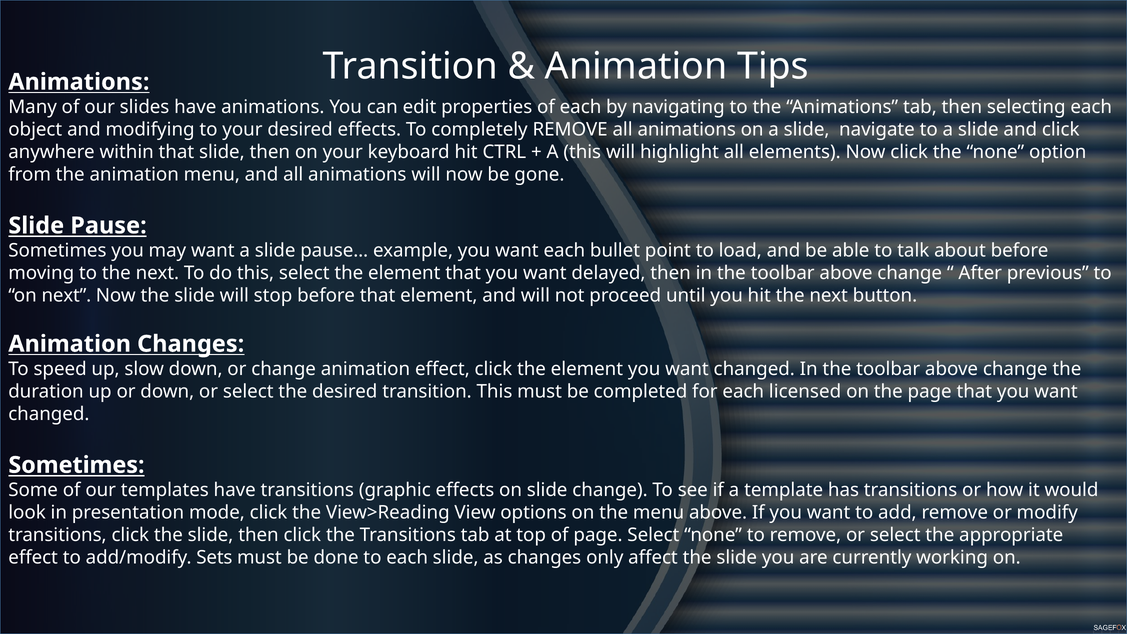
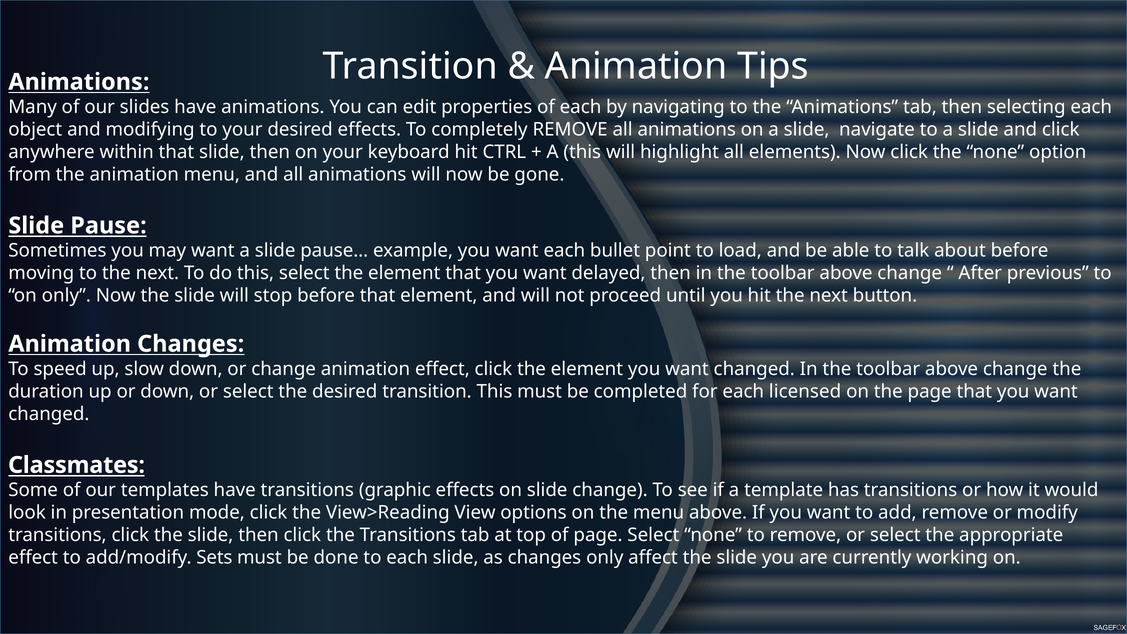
on next: next -> only (66, 296)
Sometimes: Sometimes -> Classmates (77, 465)
